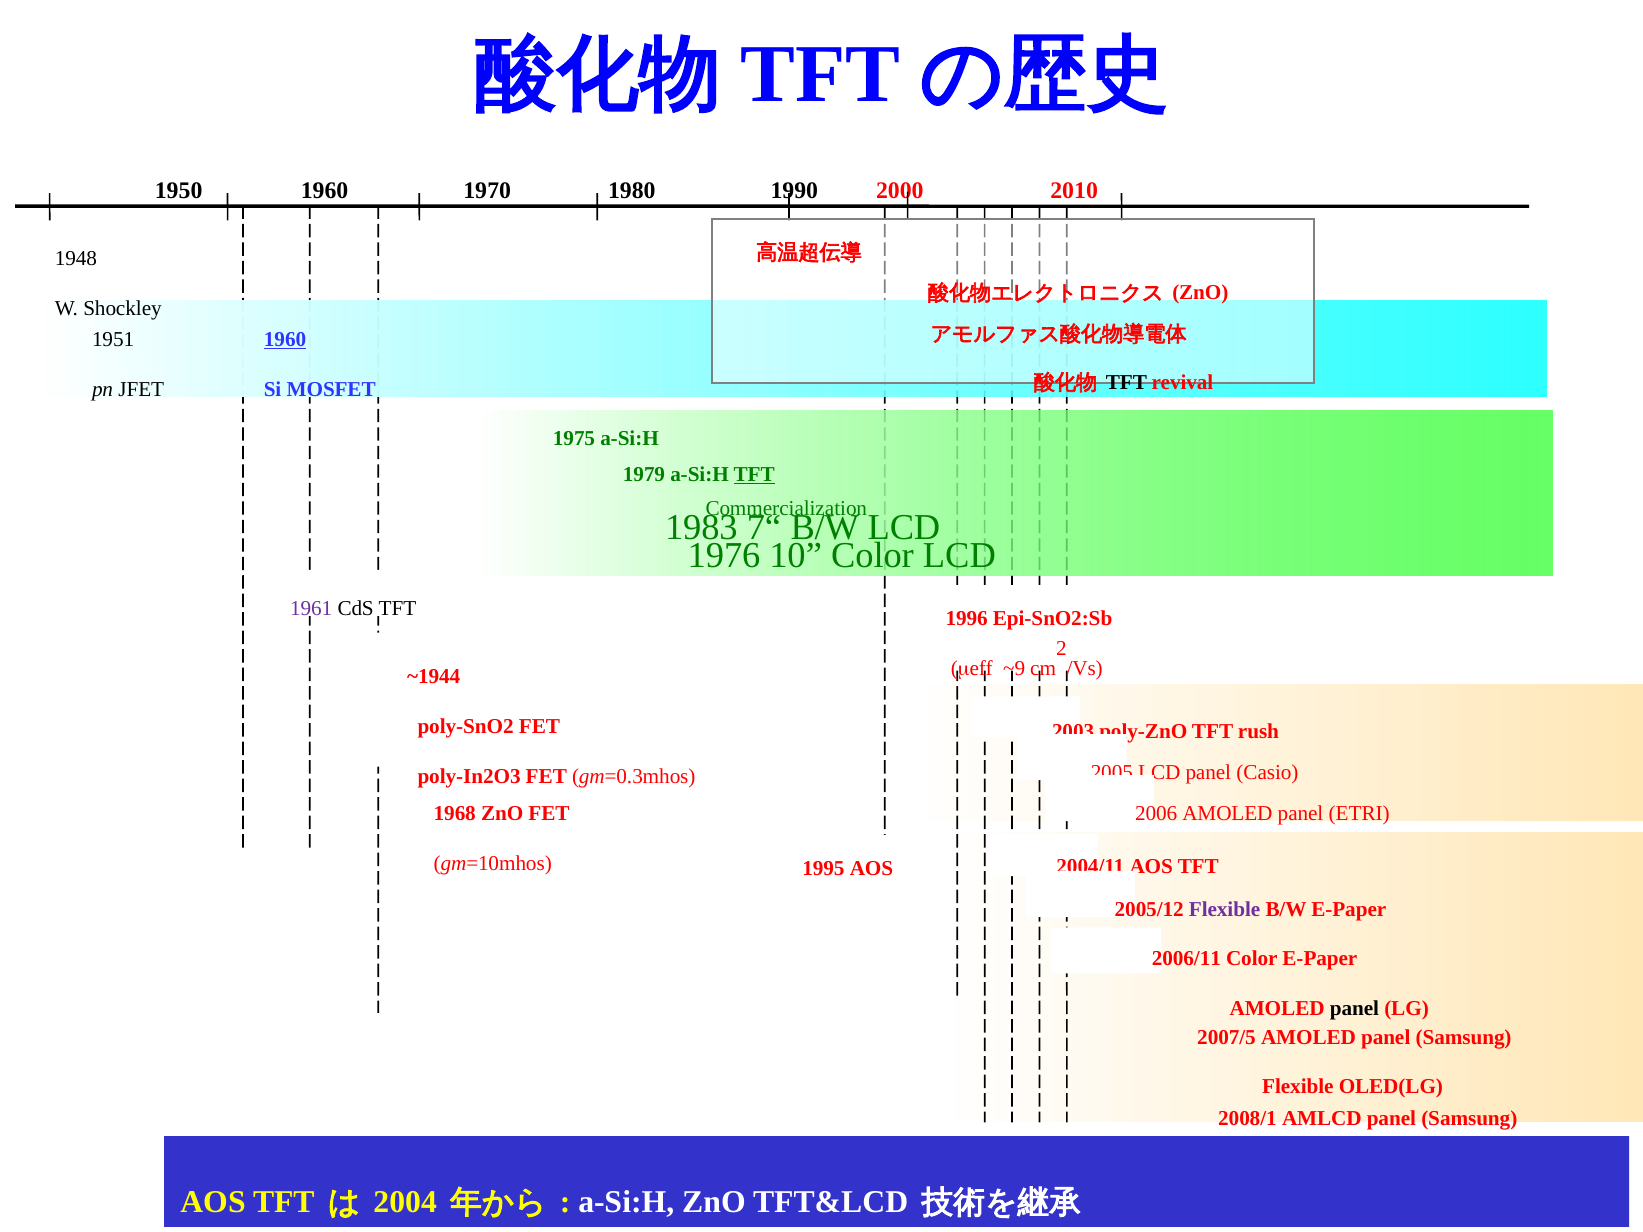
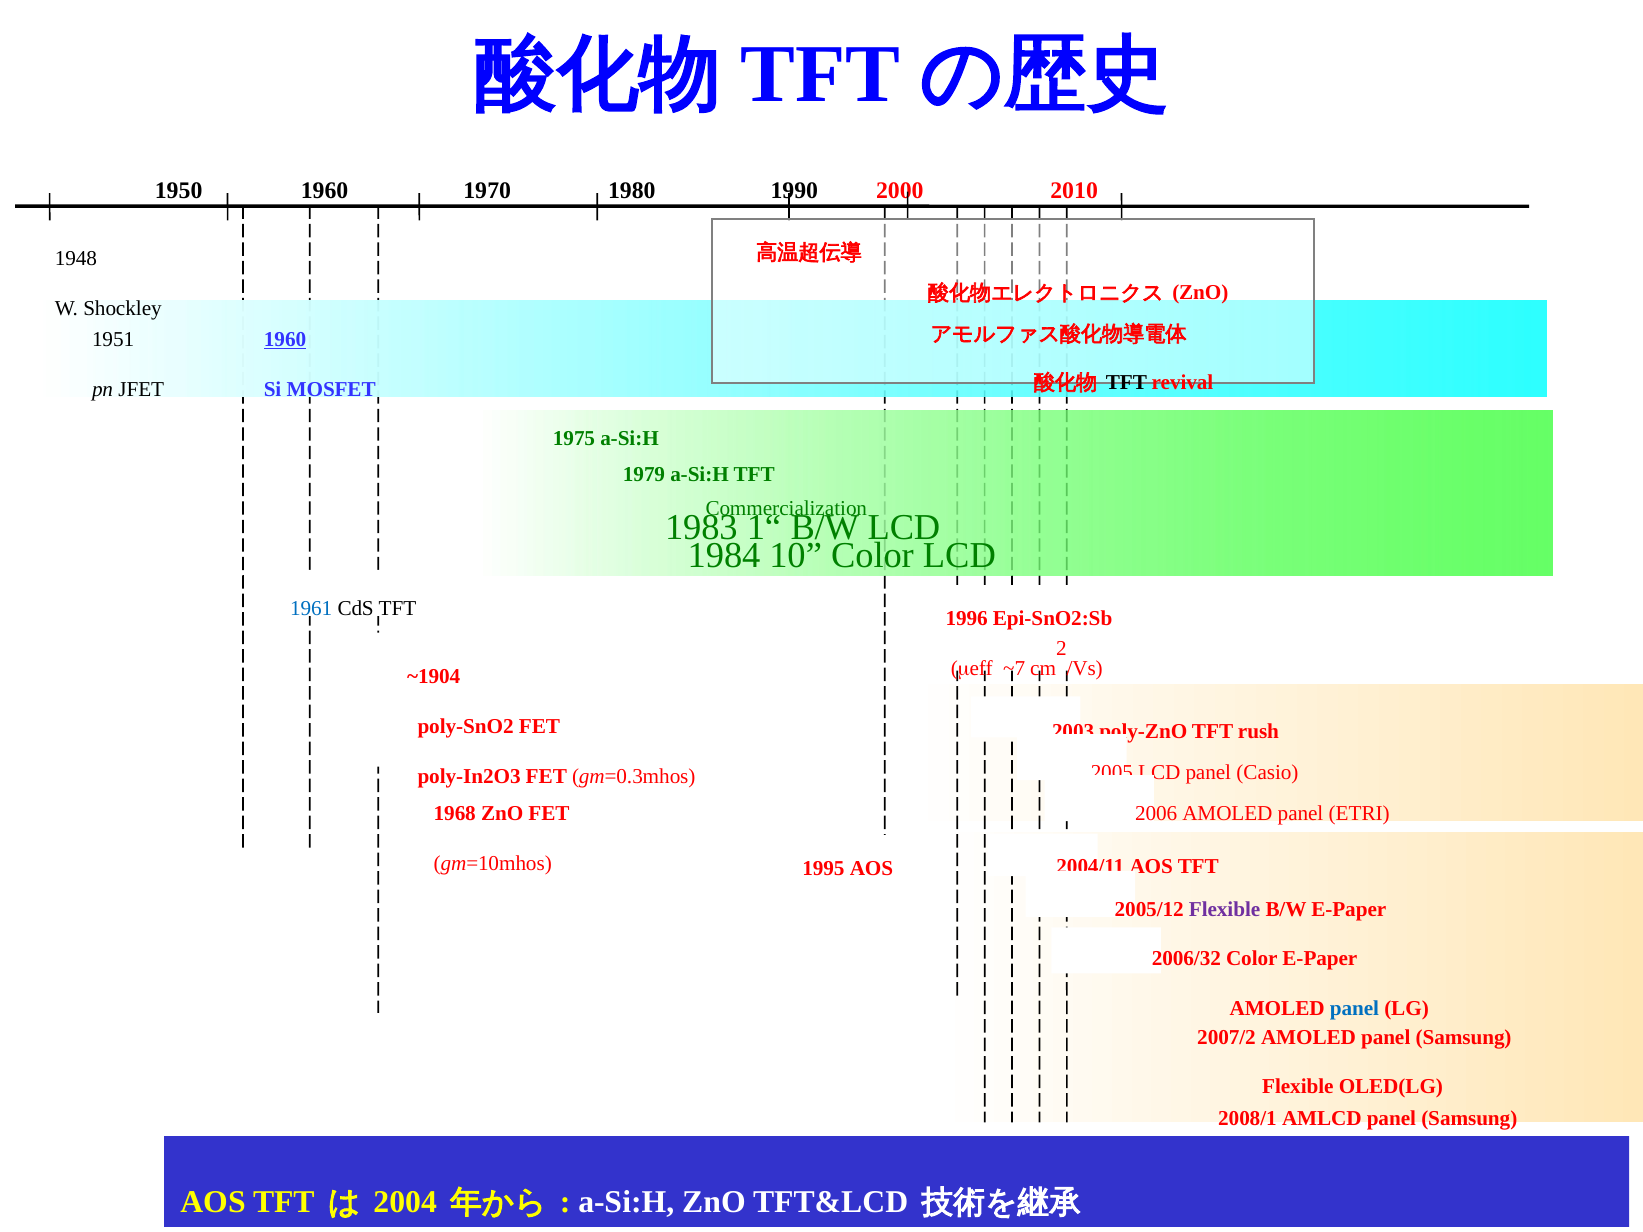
TFT underline: present -> none (754, 474)
7“: 7“ -> 1“ (764, 527)
1976: 1976 -> 1984 (724, 556)
1961 colour: purple -> blue (311, 608)
~9: ~9 -> ~7 (1014, 669)
~1944: ~1944 -> ~1904 (434, 677)
2006/11: 2006/11 -> 2006/32 (1186, 959)
panel colour: black -> blue (1354, 1009)
2007/5: 2007/5 -> 2007/2 (1227, 1037)
